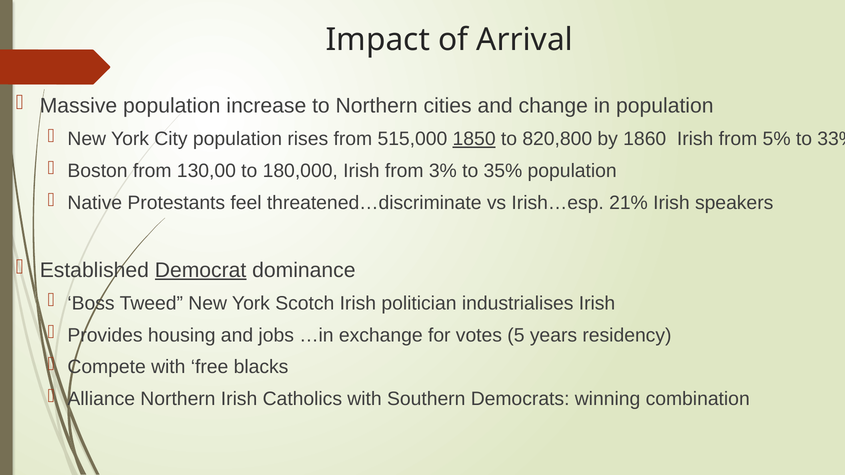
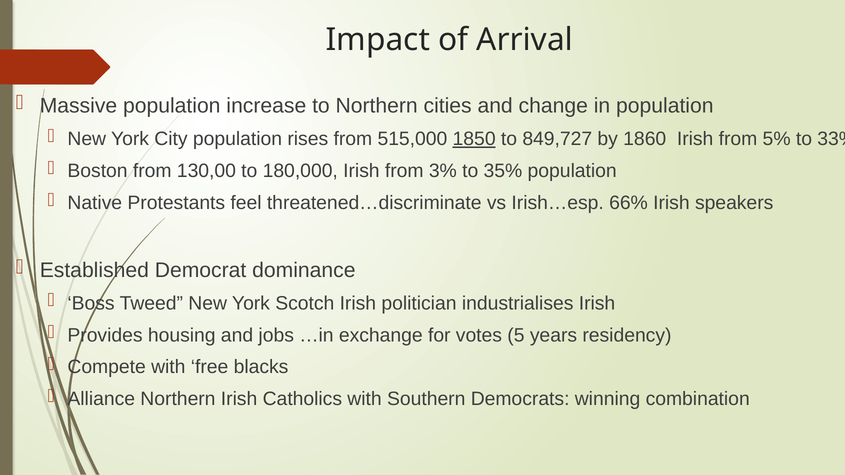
820,800: 820,800 -> 849,727 (557, 139)
21%: 21% -> 66% (628, 203)
Democrat underline: present -> none (201, 270)
